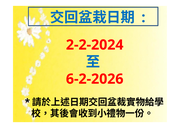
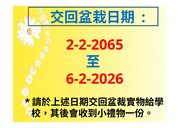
2-2-2024: 2-2-2024 -> 2-2-2065 (95, 45)
